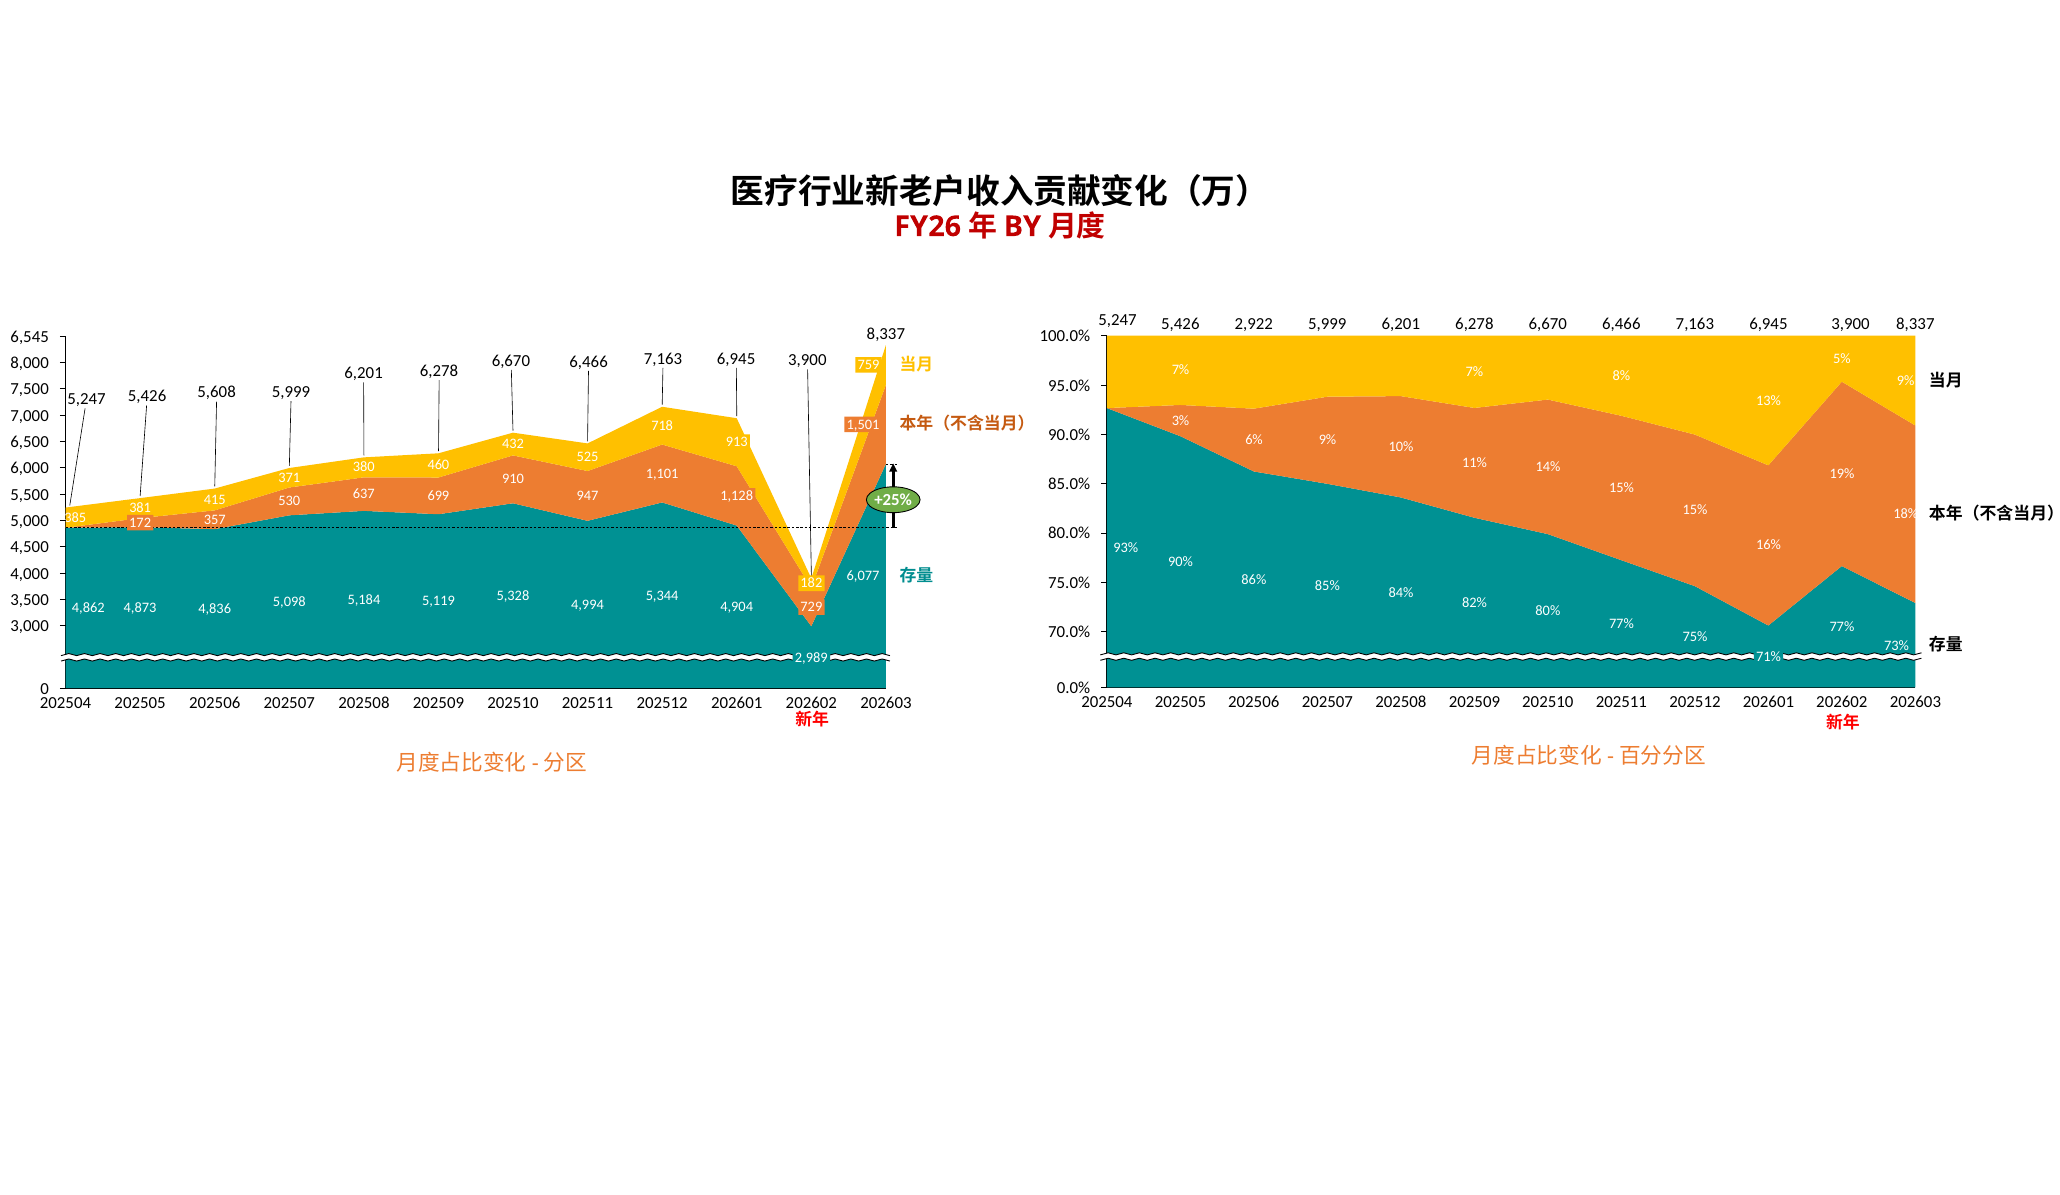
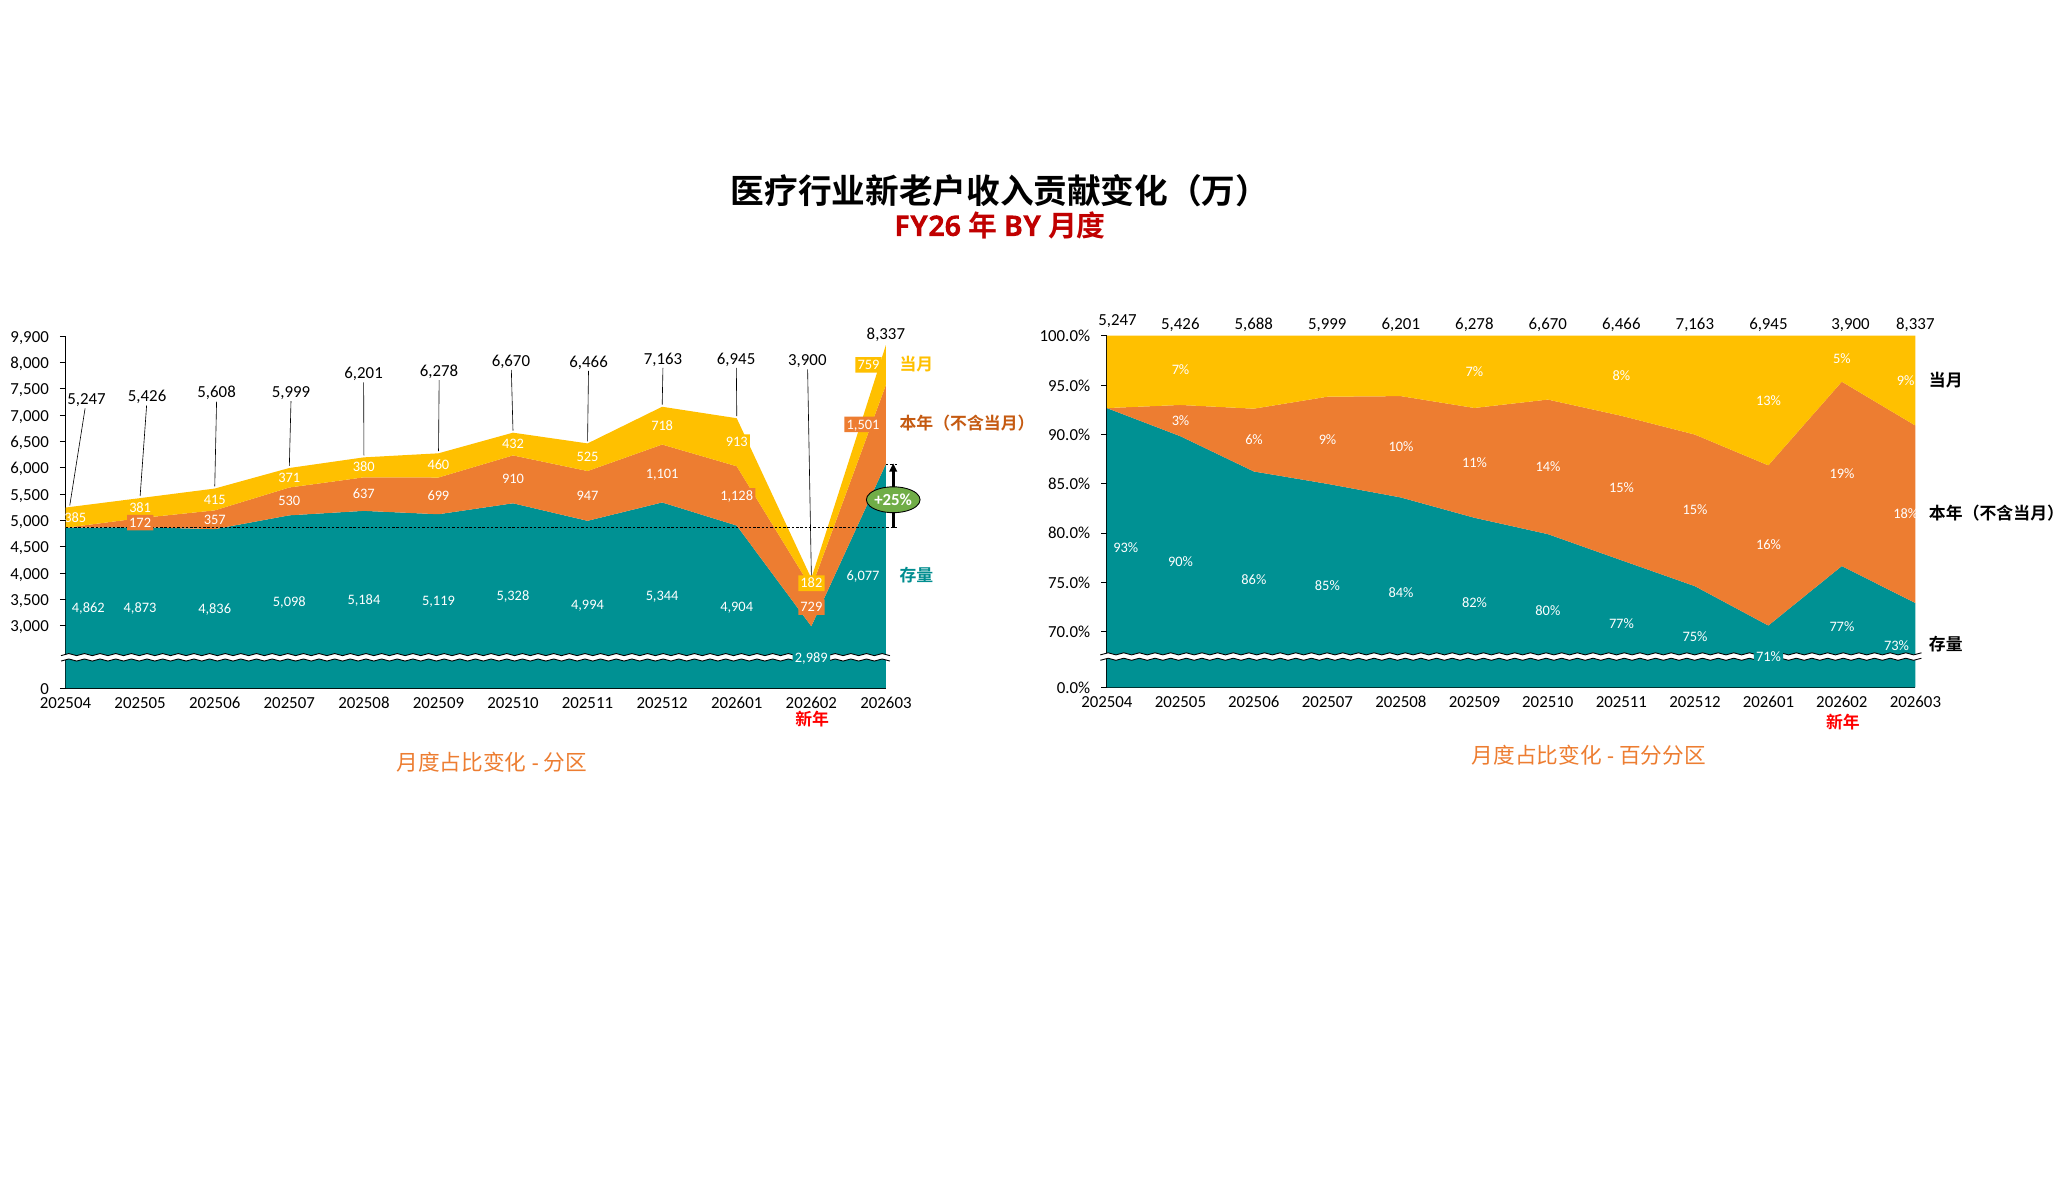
2,922: 2,922 -> 5,688 (1254, 325)
6,545: 6,545 -> 9,900 (30, 337)
